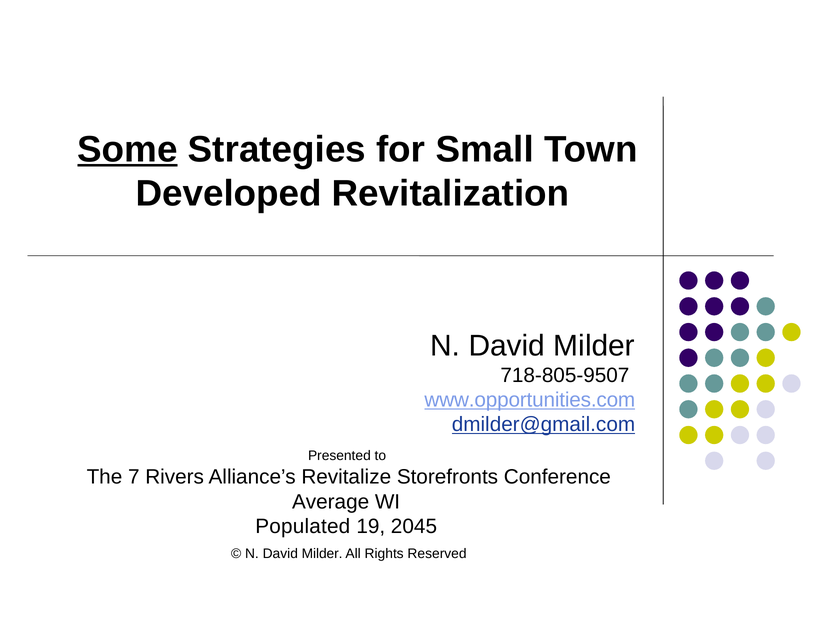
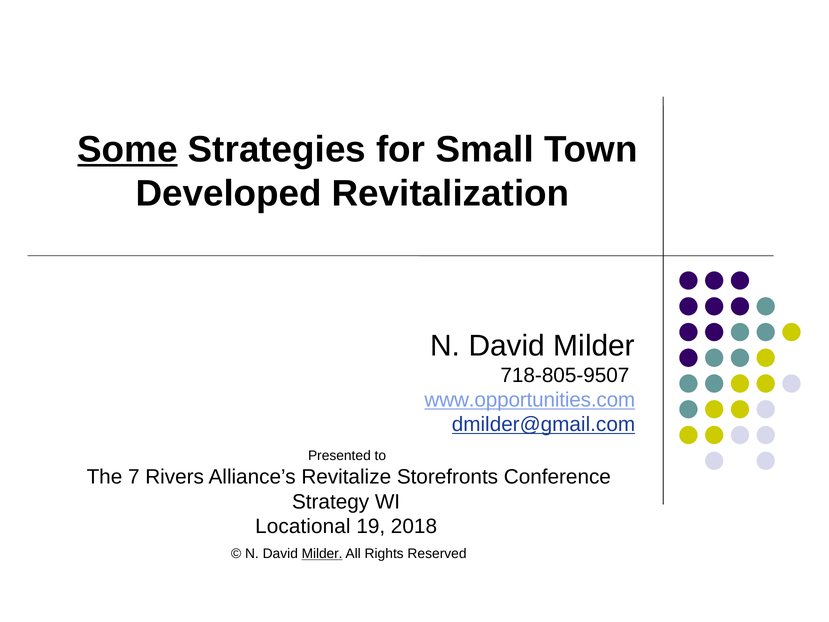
Average: Average -> Strategy (331, 501)
Populated: Populated -> Locational (303, 526)
2045: 2045 -> 2018 (414, 526)
Milder underline: none -> present (322, 554)
